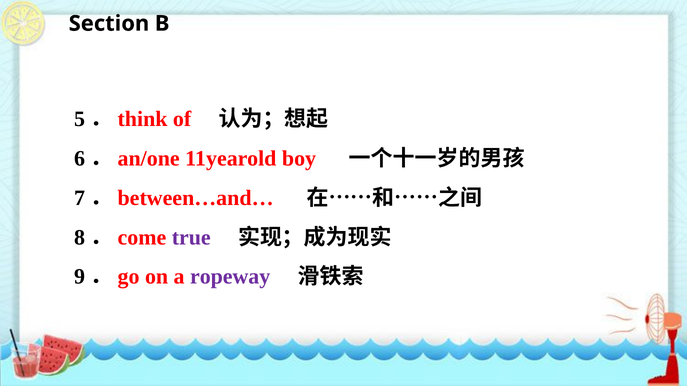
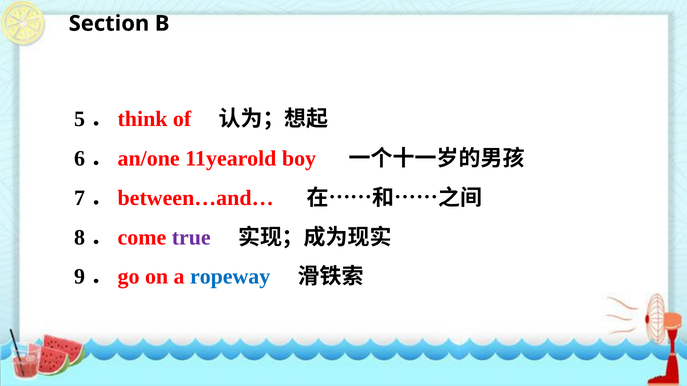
ropeway colour: purple -> blue (230, 277)
